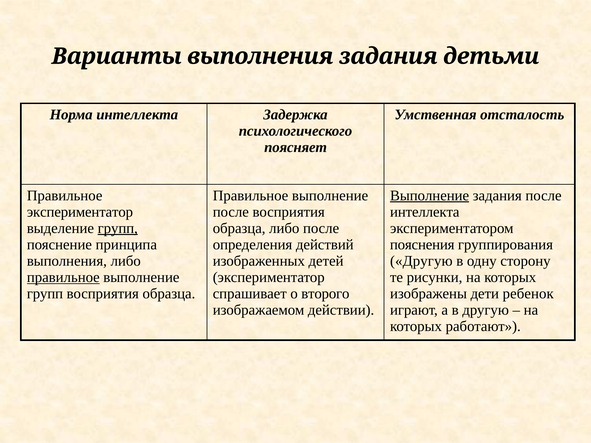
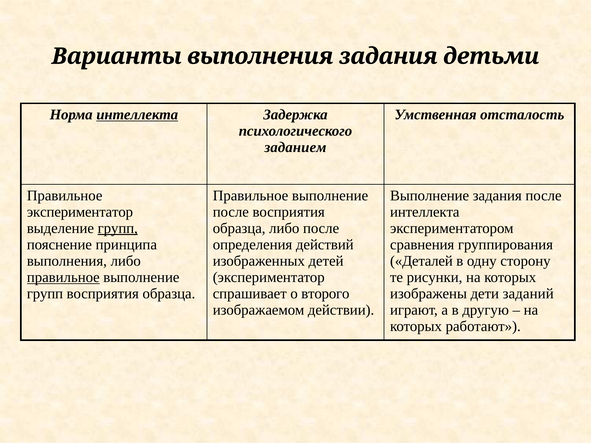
интеллекта underline: none -> present (137, 115)
поясняет: поясняет -> заданием (295, 147)
Выполнение underline: present -> none (430, 196)
пояснения: пояснения -> сравнения (422, 245)
Другую: Другую -> Деталей (421, 261)
ребенок: ребенок -> заданий (528, 294)
